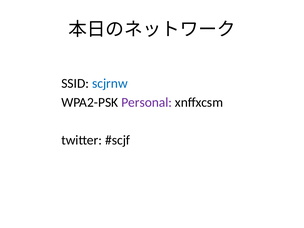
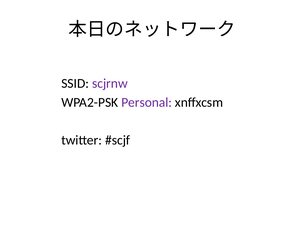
scjrnw colour: blue -> purple (110, 83)
